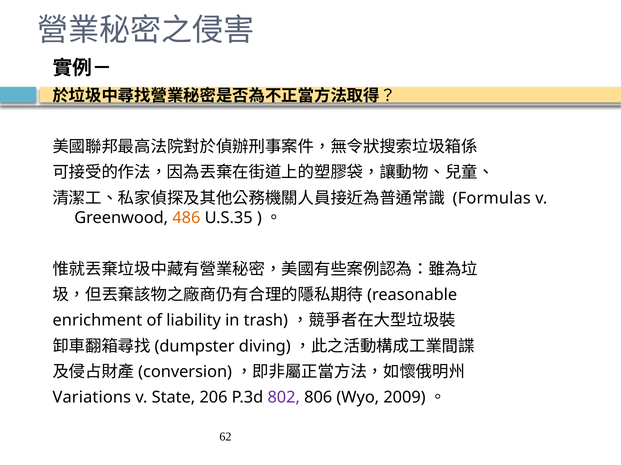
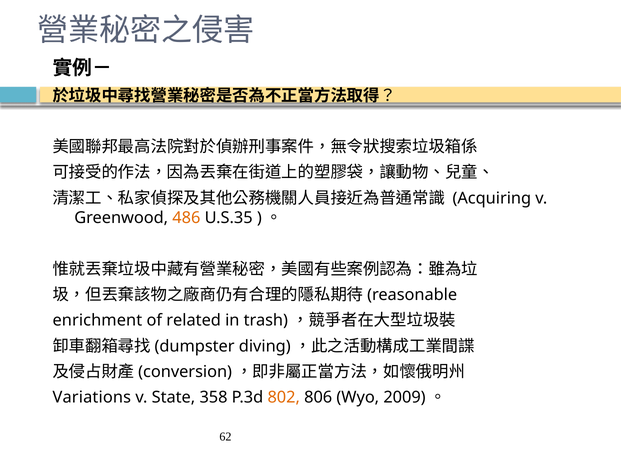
Formulas: Formulas -> Acquiring (492, 199)
liability: liability -> related (194, 321)
206: 206 -> 358 (214, 398)
802 colour: purple -> orange (284, 398)
